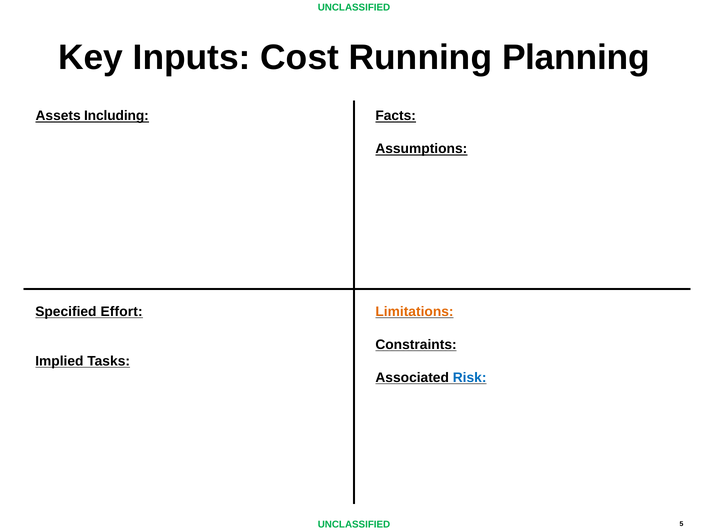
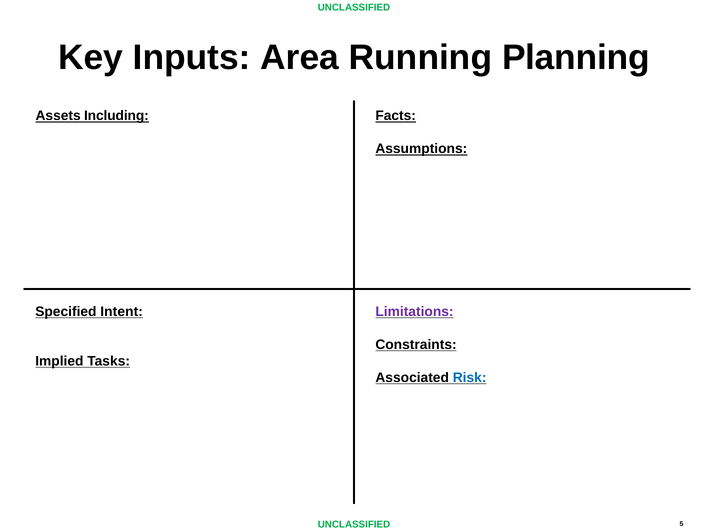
Cost: Cost -> Area (300, 57)
Effort: Effort -> Intent (122, 312)
Limitations colour: orange -> purple (414, 312)
